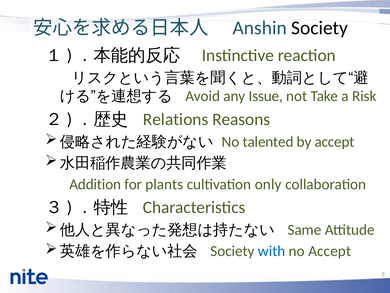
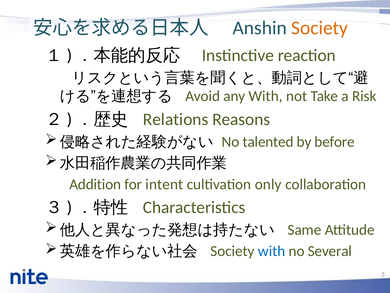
Society colour: black -> orange (320, 28)
any Issue: Issue -> With (266, 96)
by accept: accept -> before (335, 142)
plants: plants -> intent (164, 184)
no Accept: Accept -> Several (330, 251)
